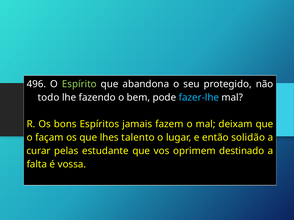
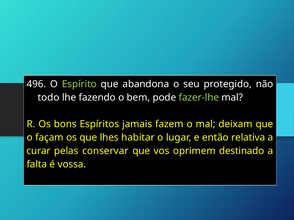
fazer-lhe colour: light blue -> light green (199, 98)
talento: talento -> habitar (138, 138)
solidão: solidão -> relativa (248, 138)
estudante: estudante -> conservar (105, 151)
